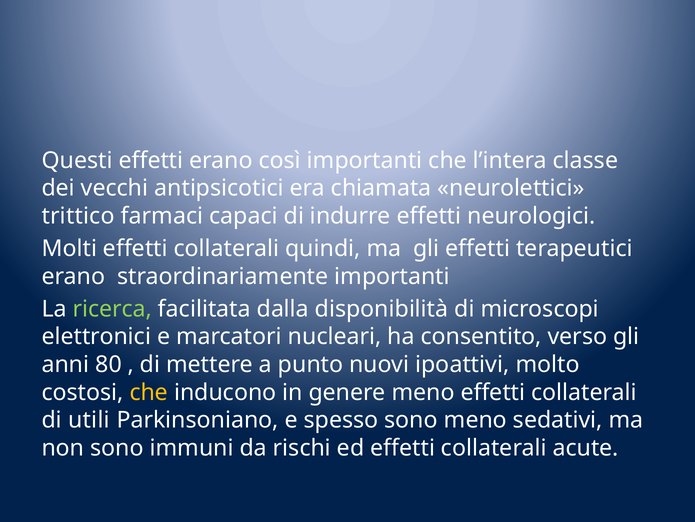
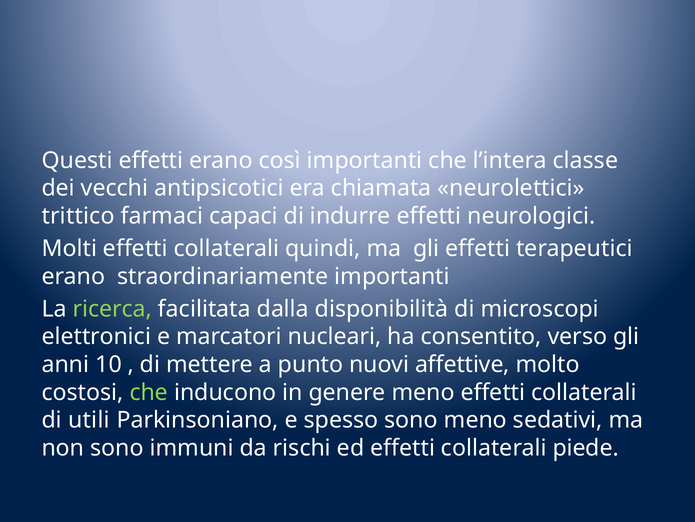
80: 80 -> 10 (109, 364)
ipoattivi: ipoattivi -> affettive (462, 364)
che colour: yellow -> light green (149, 392)
acute: acute -> piede (586, 447)
